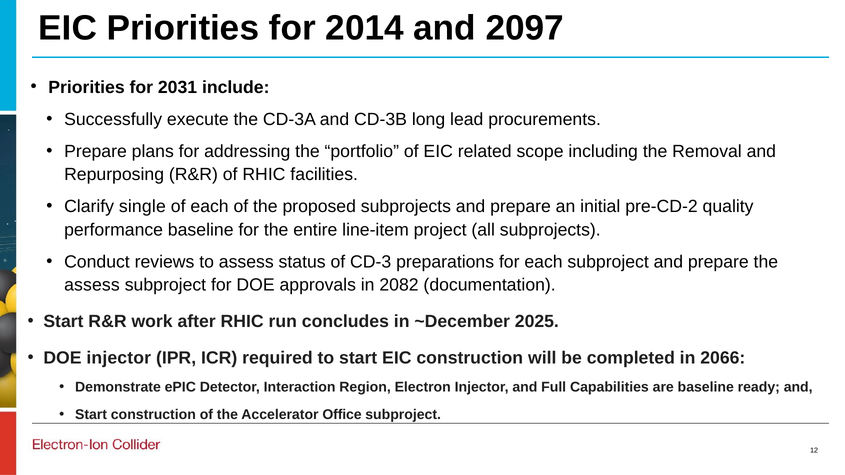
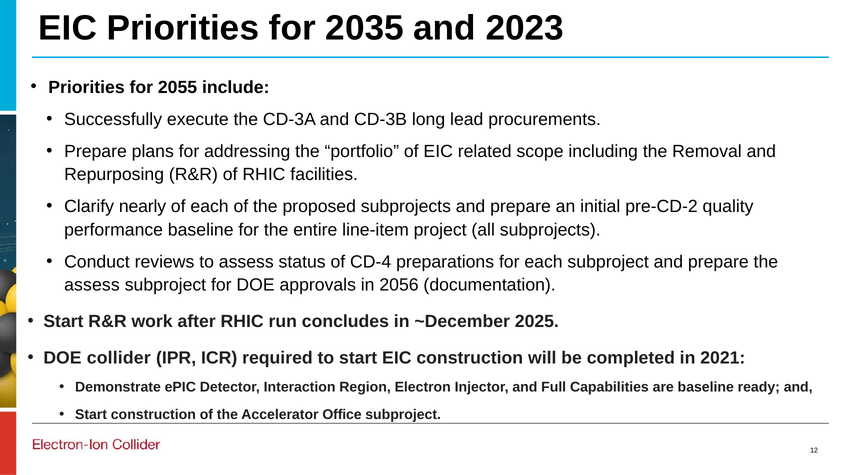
2014: 2014 -> 2035 (365, 28)
2097: 2097 -> 2023 (525, 28)
2031: 2031 -> 2055 (178, 87)
single: single -> nearly (143, 207)
CD-3: CD-3 -> CD-4 (371, 262)
2082: 2082 -> 2056 (399, 285)
DOE injector: injector -> collider (119, 358)
2066: 2066 -> 2021 (723, 358)
